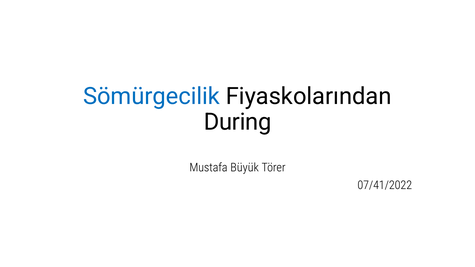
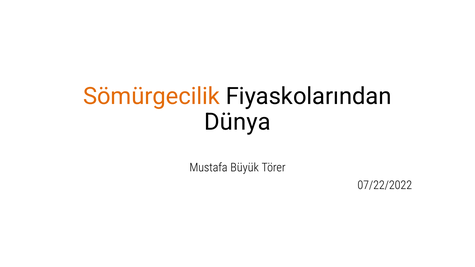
Sömürgecilik colour: blue -> orange (152, 96)
During: During -> Dünya (237, 122)
07/41/2022: 07/41/2022 -> 07/22/2022 (385, 185)
